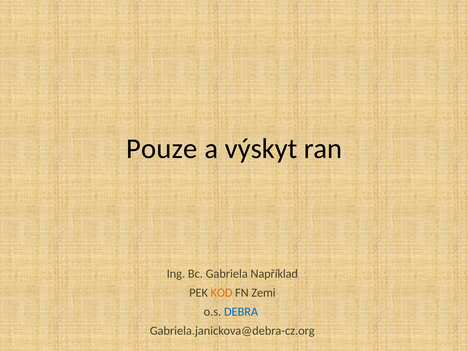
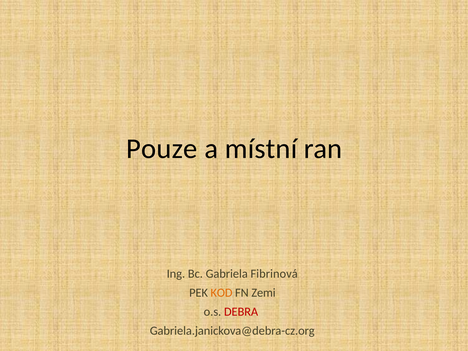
výskyt: výskyt -> místní (261, 149)
Například: Například -> Fibrinová (274, 274)
DEBRA colour: blue -> red (241, 312)
